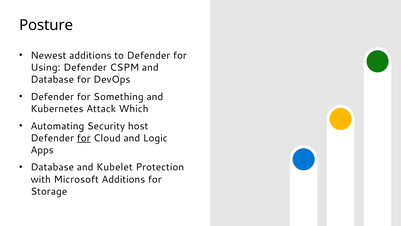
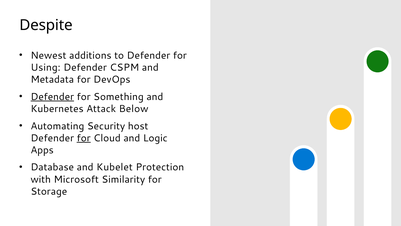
Posture: Posture -> Despite (46, 25)
Database: Database -> Metadata (52, 79)
Defender underline: none -> present (52, 97)
Which: Which -> Below (134, 109)
Microsoft Additions: Additions -> Similarity (123, 179)
